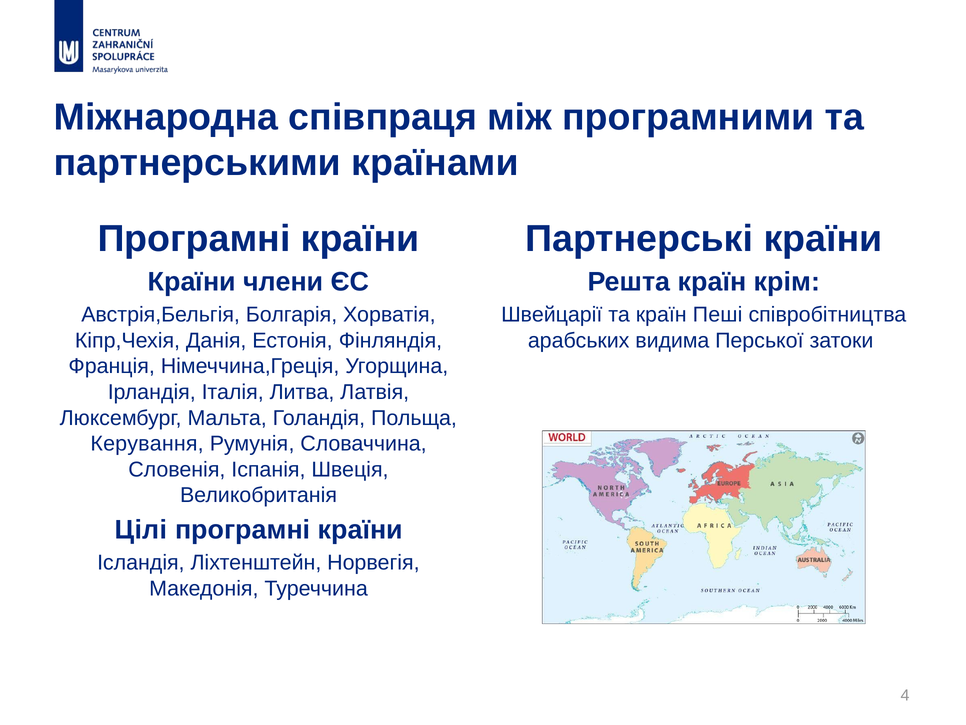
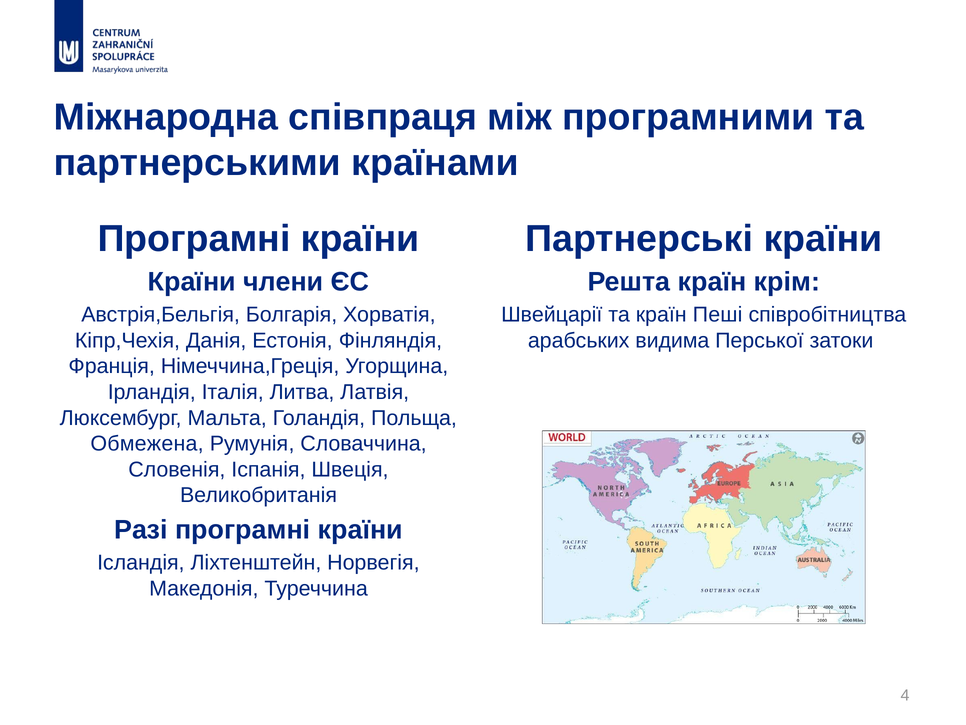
Керування: Керування -> Обмежена (147, 443)
Цілі: Цілі -> Разі (141, 530)
